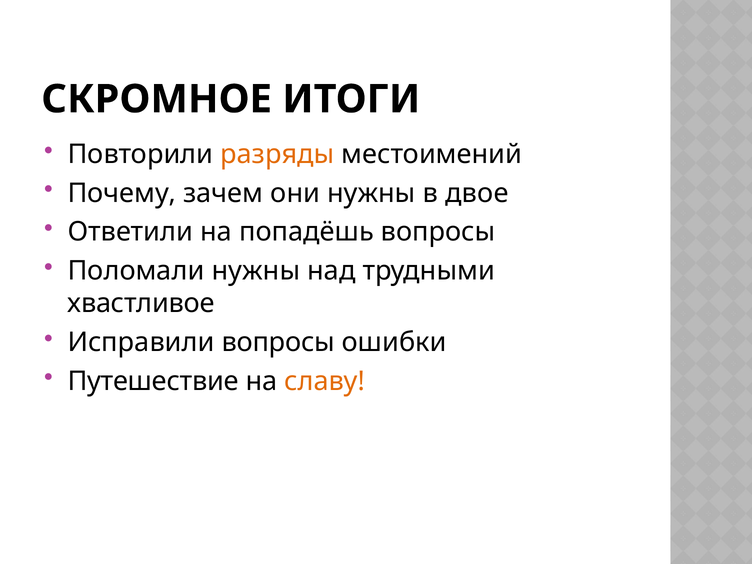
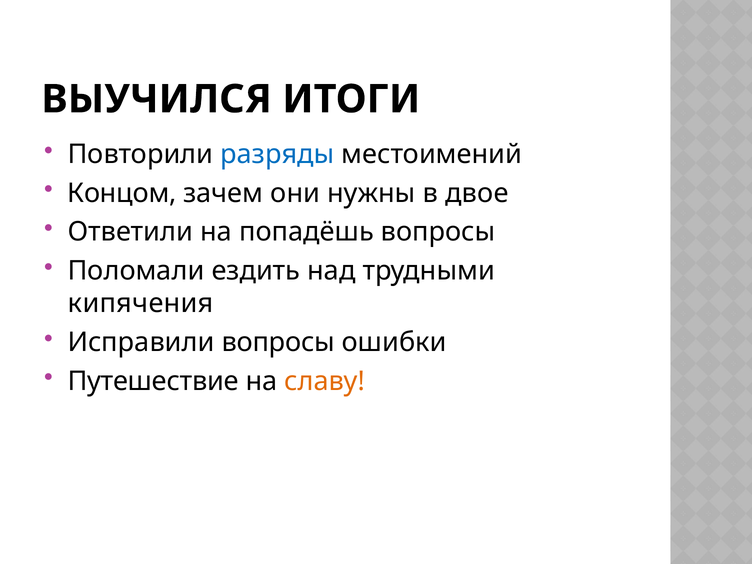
СКРОМНОЕ: СКРОМНОЕ -> ВЫУЧИЛСЯ (157, 99)
разряды colour: orange -> blue (277, 154)
Почему: Почему -> Концом (122, 193)
Поломали нужны: нужны -> ездить (256, 271)
хвастливое: хвастливое -> кипячения (141, 303)
